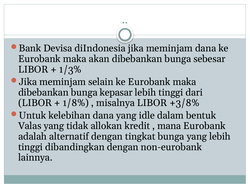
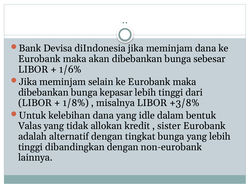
1/3%: 1/3% -> 1/6% (70, 69)
mana: mana -> sister (169, 126)
